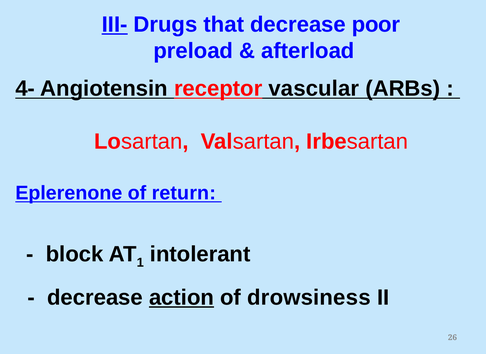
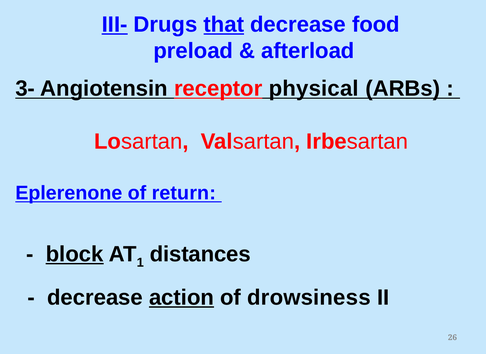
that underline: none -> present (224, 24)
poor: poor -> food (376, 24)
4-: 4- -> 3- (25, 88)
vascular: vascular -> physical (314, 88)
block underline: none -> present (75, 254)
intolerant: intolerant -> distances (200, 254)
